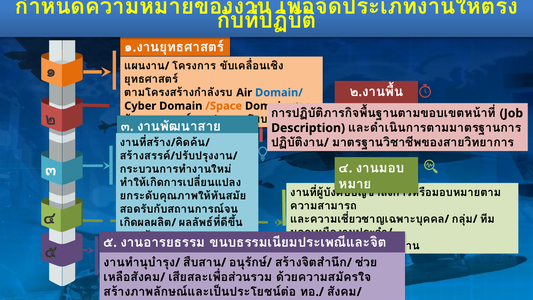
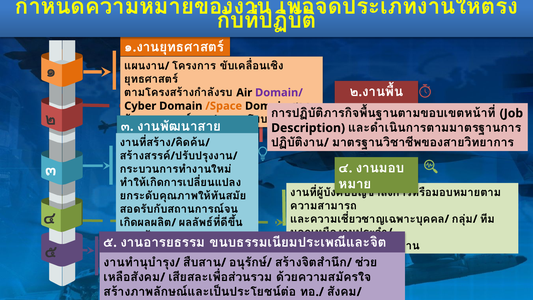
Domain/ colour: blue -> purple (279, 93)
